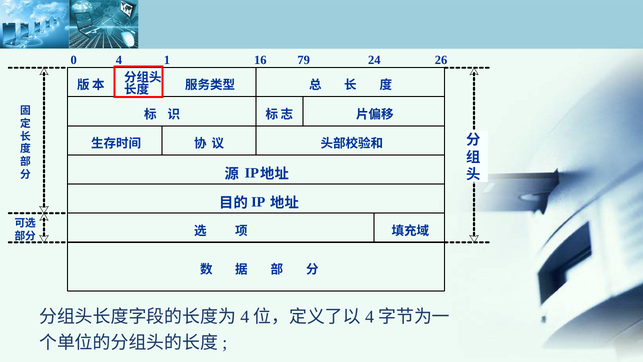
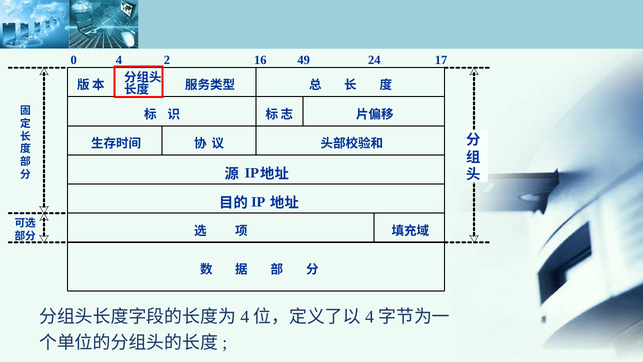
1: 1 -> 2 (167, 60)
79: 79 -> 49 (304, 60)
26: 26 -> 17 (441, 60)
